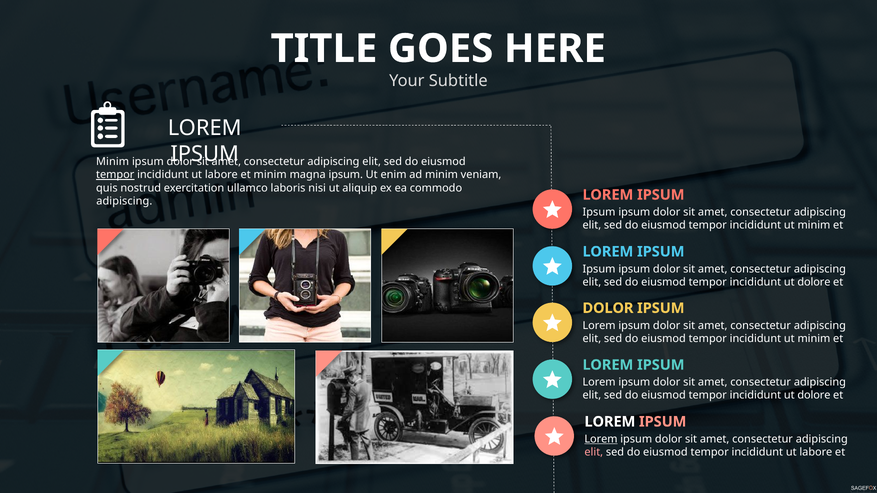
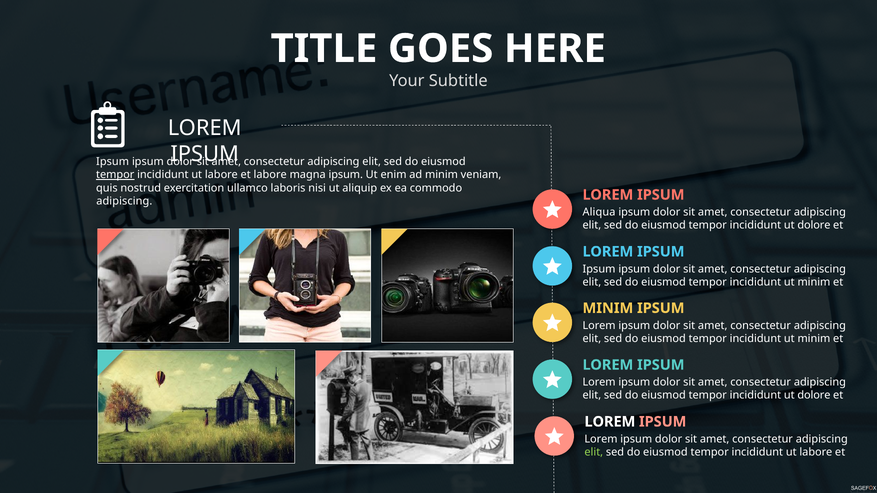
Minim: Minim -> Ipsum (113, 162)
et minim: minim -> labore (270, 175)
Ipsum: Ipsum -> Aliqua (599, 212)
minim: minim -> dolore (814, 225)
dolore: dolore -> minim (814, 282)
DOLOR: DOLOR -> MINIM (608, 308)
Lorem underline: present -> none (601, 439)
elit colour: pink -> light green (594, 452)
